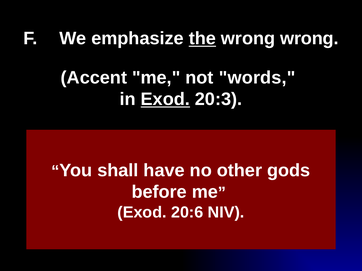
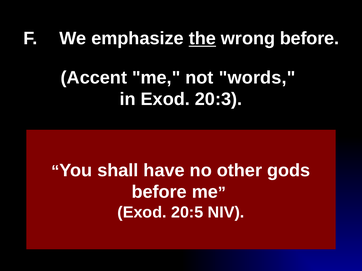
wrong wrong: wrong -> before (309, 39)
Exod underline: present -> none (165, 99)
20:6: 20:6 -> 20:5 (187, 213)
